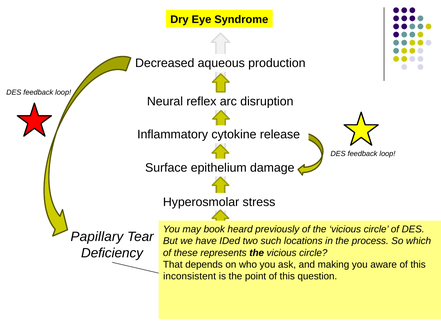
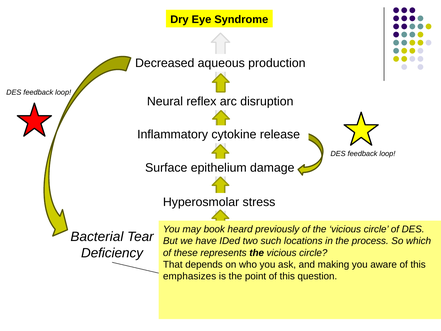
Papillary: Papillary -> Bacterial (97, 237)
inconsistent: inconsistent -> emphasizes (190, 276)
